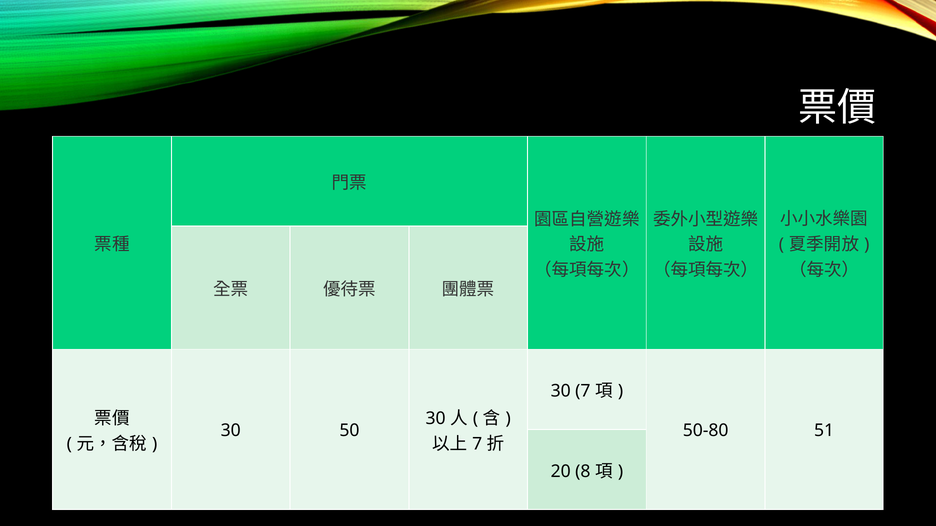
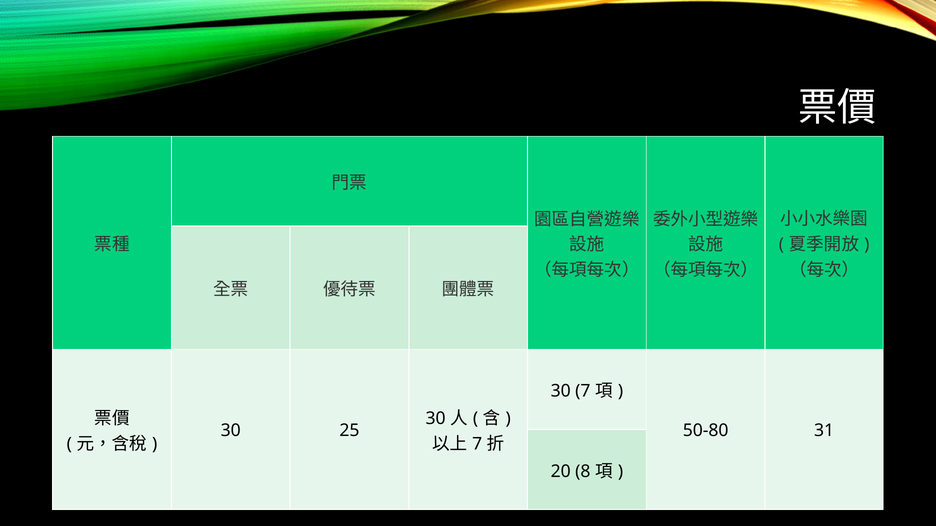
50: 50 -> 25 (349, 431)
51: 51 -> 31 (824, 431)
